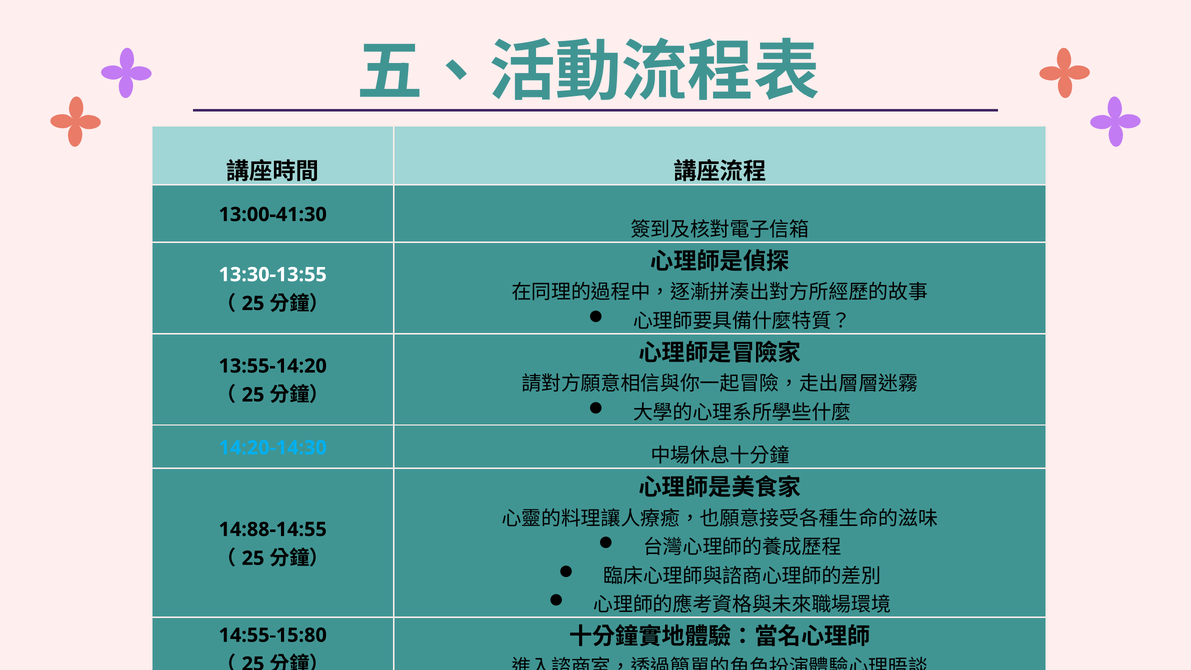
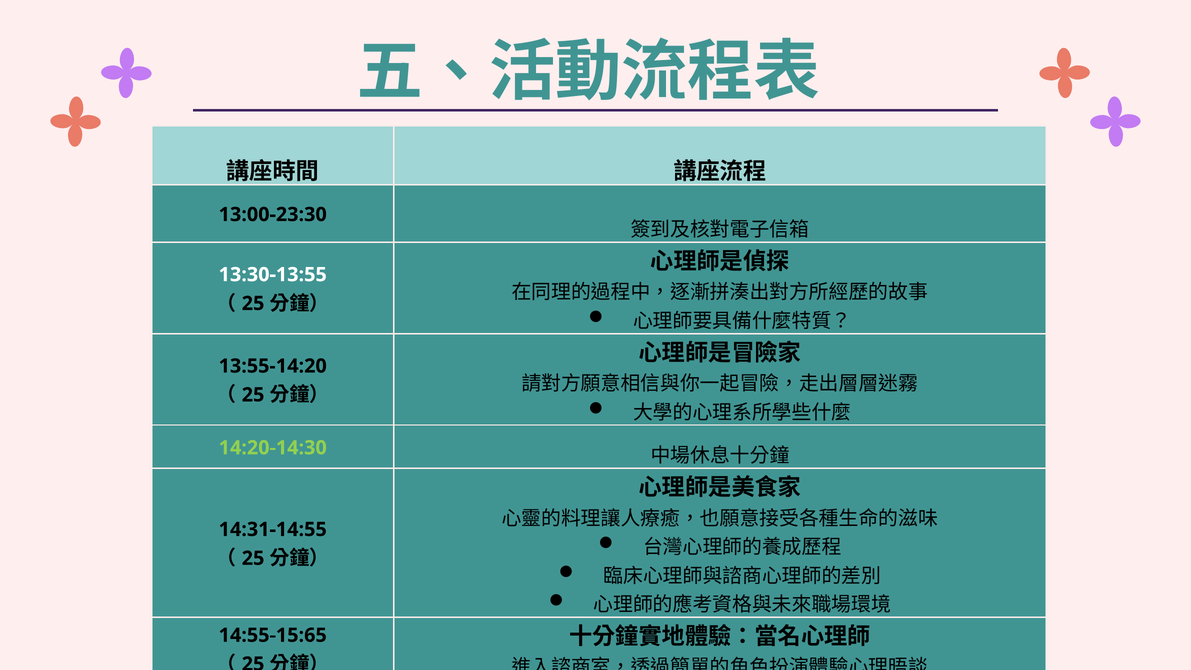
13:00-41:30: 13:00-41:30 -> 13:00-23:30 (273, 215)
14:20-14:30 colour: light blue -> light green (273, 448)
14:88-14:55: 14:88-14:55 -> 14:31-14:55 (273, 529)
14:55-15:80: 14:55-15:80 -> 14:55-15:65 (273, 635)
